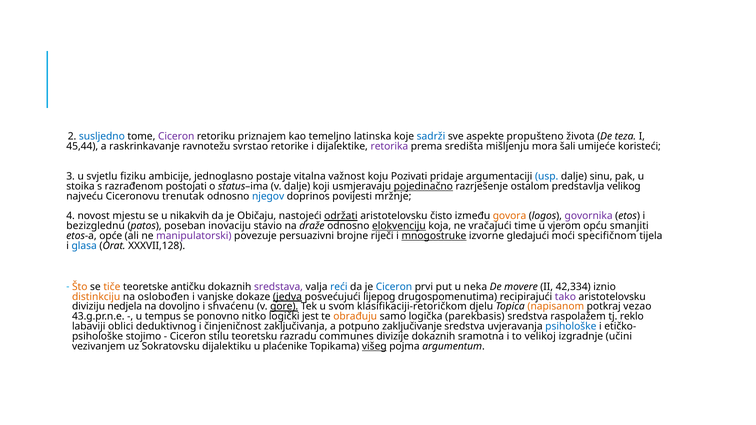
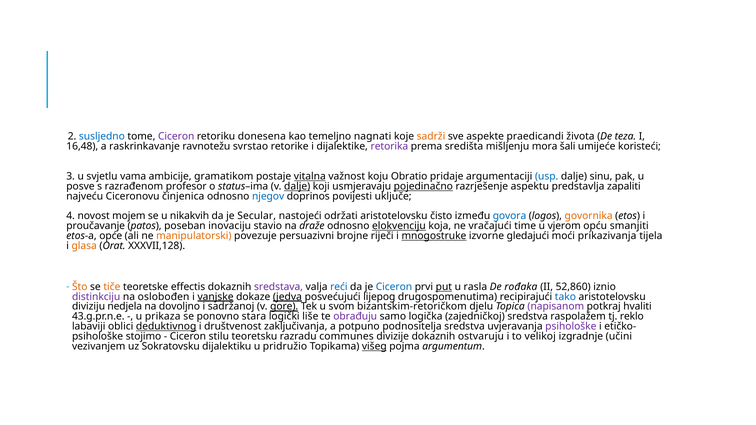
priznajem: priznajem -> donesena (262, 137)
latinska: latinska -> nagnati (373, 137)
sadrži colour: blue -> orange (431, 137)
propušteno: propušteno -> praedicandi (535, 137)
45,44: 45,44 -> 16,48 (82, 147)
fiziku: fiziku -> vama (133, 176)
jednoglasno: jednoglasno -> gramatikom (224, 176)
vitalna underline: none -> present (310, 176)
Pozivati: Pozivati -> Obratio (409, 176)
stoika: stoika -> posve (80, 186)
postojati: postojati -> profesor (186, 186)
dalje underline: none -> present (297, 186)
ostalom: ostalom -> aspektu (530, 186)
velikog: velikog -> zapaliti (624, 186)
trenutak: trenutak -> činjenica (183, 196)
mržnje: mržnje -> uključe (393, 196)
mjestu: mjestu -> mojem (129, 216)
Običaju: Običaju -> Secular (257, 216)
održati underline: present -> none (341, 216)
govora colour: orange -> blue (510, 216)
govornika colour: purple -> orange (589, 216)
bezizglednu: bezizglednu -> proučavanje (96, 226)
manipulatorski colour: purple -> orange (194, 236)
specifičnom: specifičnom -> prikazivanja (607, 236)
glasa colour: blue -> orange (84, 246)
antičku: antičku -> effectis (188, 287)
put underline: none -> present (444, 287)
neka: neka -> rasla (475, 287)
movere: movere -> rođaka (521, 287)
42,334: 42,334 -> 52,860 (573, 287)
distinkciju colour: orange -> purple (96, 297)
vanjske underline: none -> present (216, 297)
tako colour: purple -> blue (565, 297)
shvaćenu: shvaćenu -> sadržanoj (231, 307)
klasifikaciji-retoričkom: klasifikaciji-retoričkom -> bizantskim-retoričkom (412, 307)
napisanom colour: orange -> purple (556, 307)
vezao: vezao -> hvaliti (638, 307)
tempus: tempus -> prikaza (163, 317)
nitko: nitko -> stara (254, 317)
jest: jest -> liše (310, 317)
obrađuju colour: orange -> purple (355, 317)
parekbasis: parekbasis -> zajedničkoj (475, 317)
deduktivnog underline: none -> present (166, 327)
činjeničnost: činjeničnost -> društvenost (233, 327)
zaključivanje: zaključivanje -> podnositelja (412, 327)
psihološke colour: blue -> purple (571, 327)
sramotna: sramotna -> ostvaruju (481, 337)
plaćenike: plaćenike -> pridružio (285, 347)
